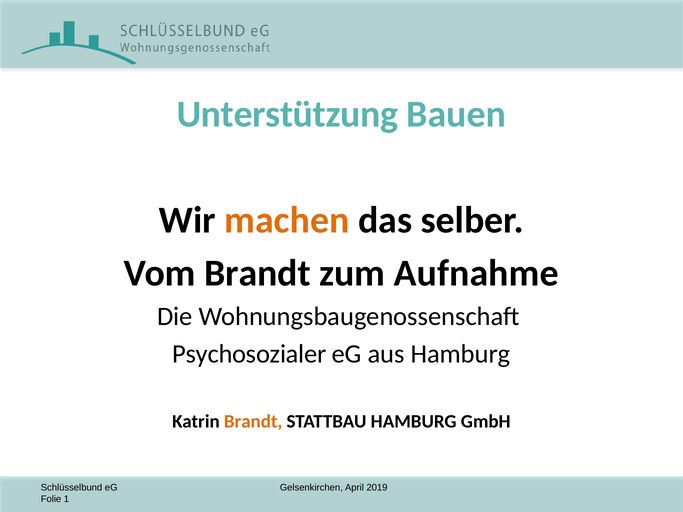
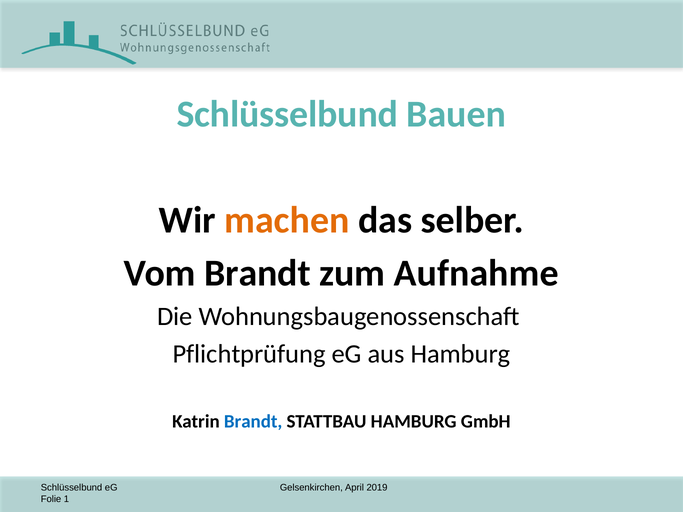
Unterstützung: Unterstützung -> Schlüsselbund (287, 114)
Psychosozialer: Psychosozialer -> Pflichtprüfung (249, 354)
Brandt colour: orange -> blue (253, 422)
